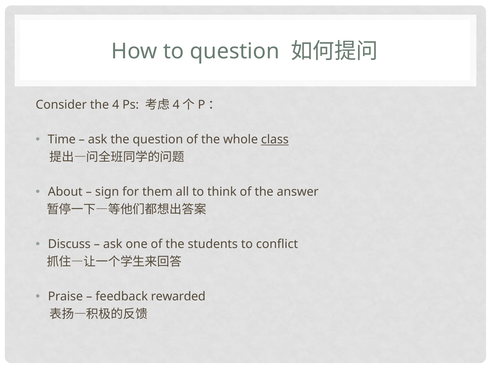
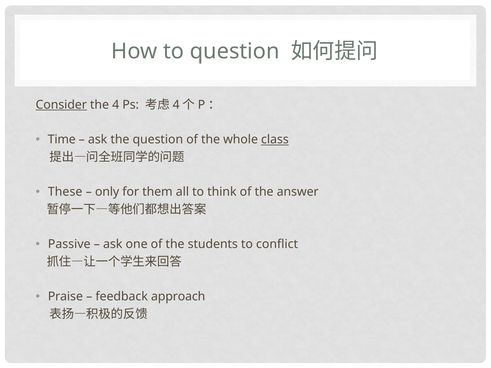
Consider underline: none -> present (61, 105)
About: About -> These (65, 192)
sign: sign -> only (107, 192)
Discuss: Discuss -> Passive (69, 244)
rewarded: rewarded -> approach (178, 297)
